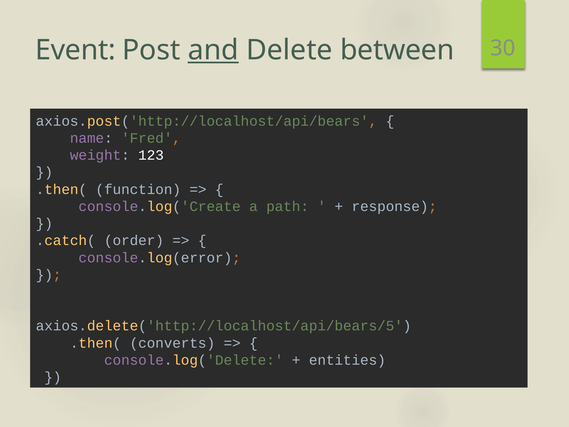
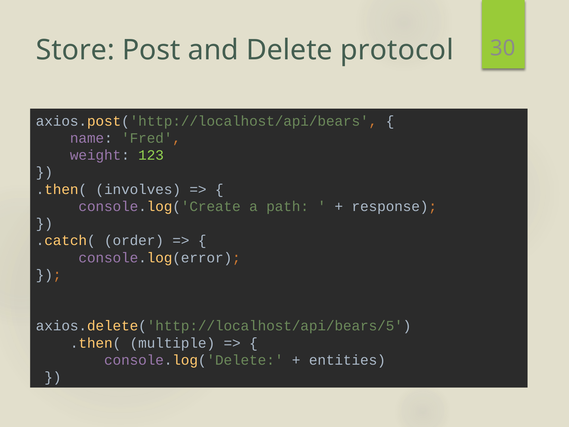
Event: Event -> Store (75, 50)
and underline: present -> none (213, 50)
between: between -> protocol (397, 50)
123 colour: white -> light green (151, 155)
function: function -> involves (138, 189)
converts: converts -> multiple (172, 343)
